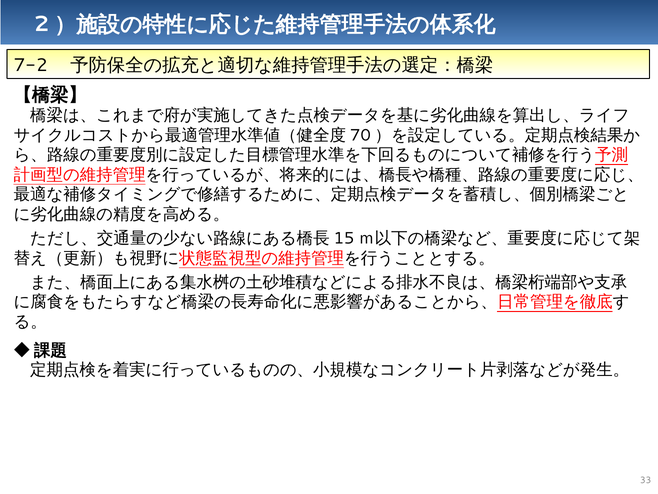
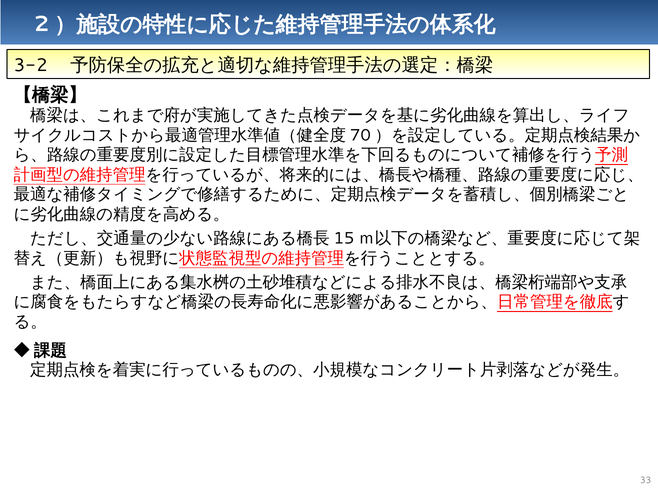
7-2: 7-2 -> 3-2 (31, 65)
